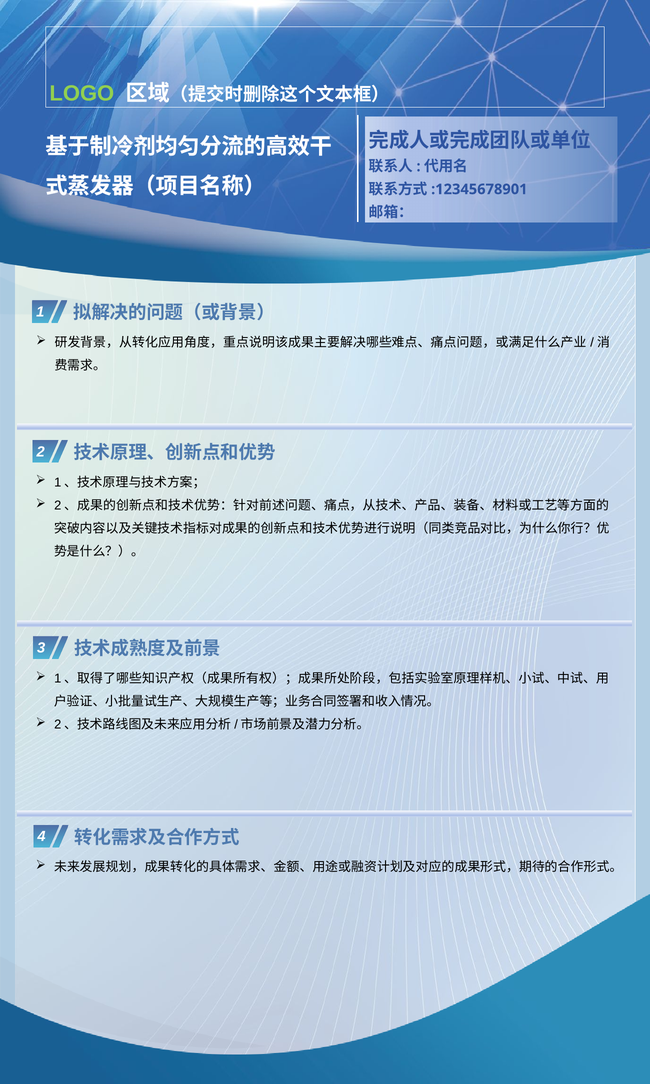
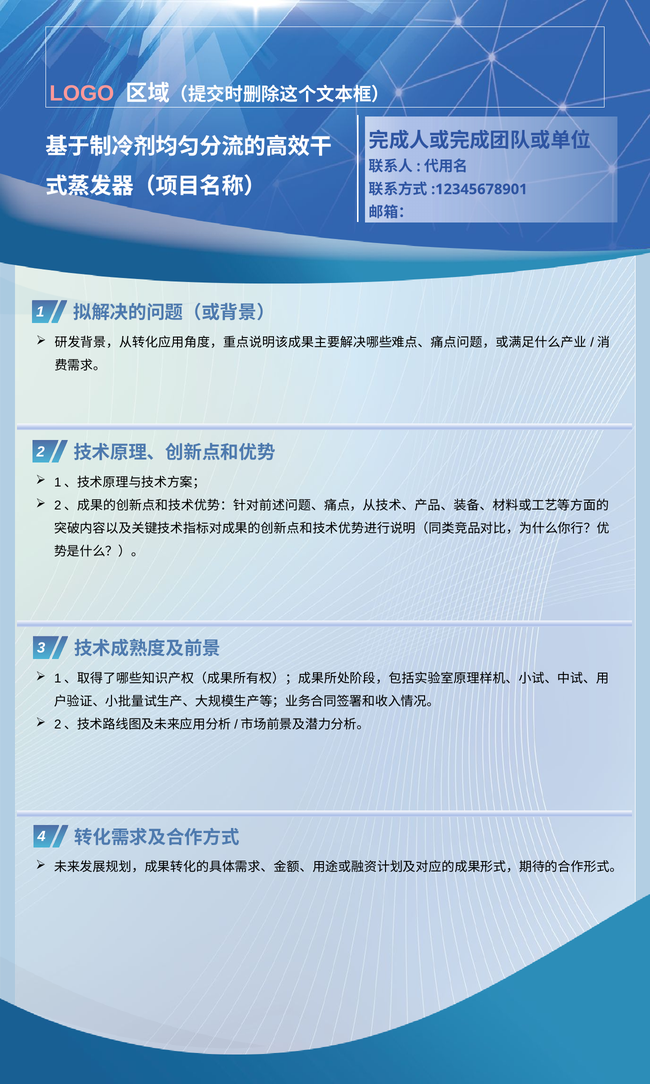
LOGO colour: light green -> pink (82, 93)
